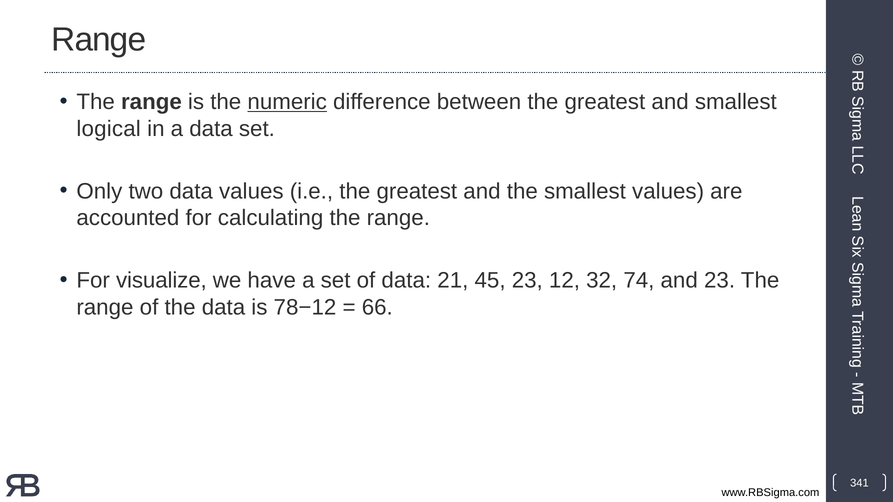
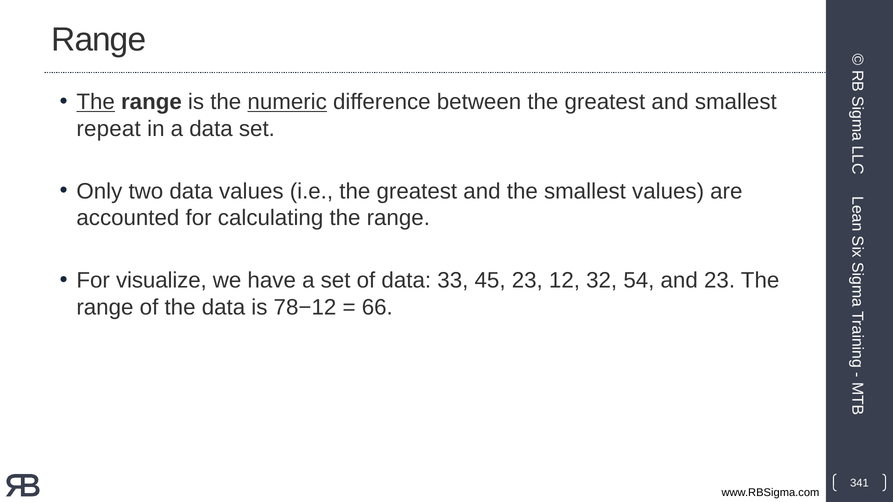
The underline: none -> present (96, 102)
logical: logical -> repeat (109, 129)
21: 21 -> 33 (453, 281)
74: 74 -> 54 (639, 281)
